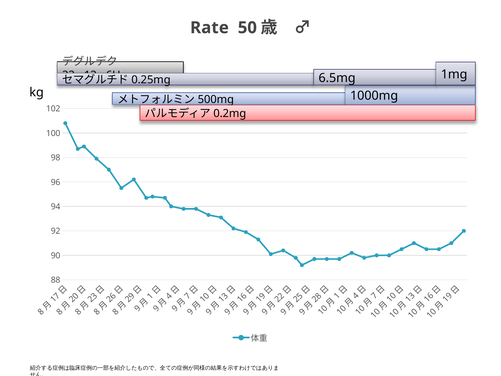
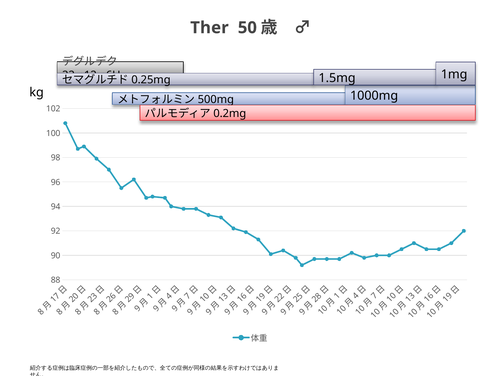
Rate: Rate -> Ther (209, 28)
6.5mg: 6.5mg -> 1.5mg (337, 78)
